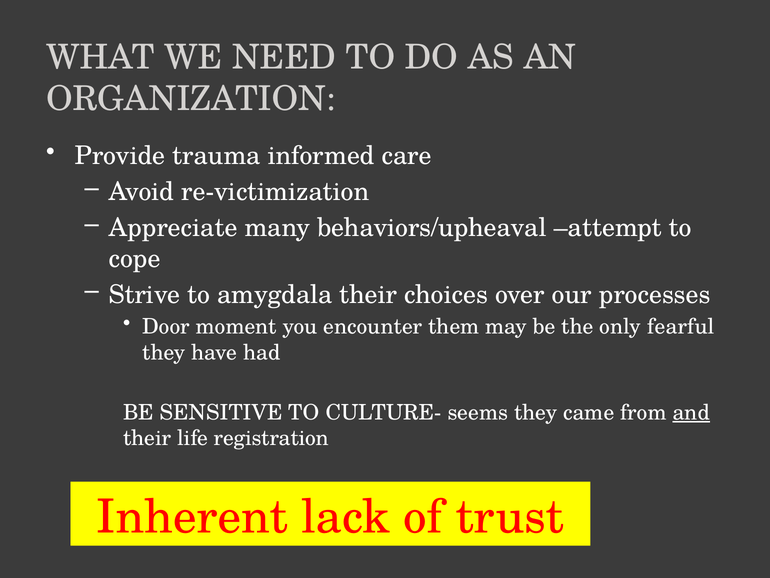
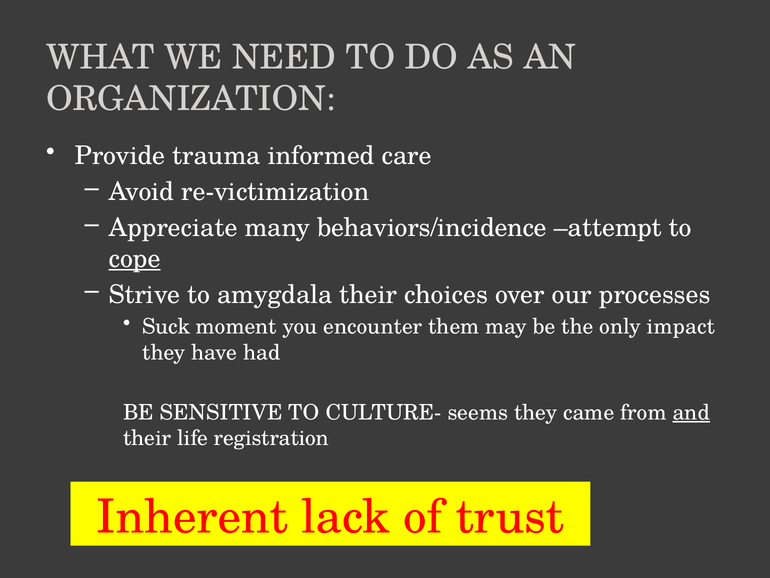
behaviors/upheaval: behaviors/upheaval -> behaviors/incidence (432, 228)
cope underline: none -> present (135, 258)
Door: Door -> Suck (166, 327)
fearful: fearful -> impact (681, 327)
